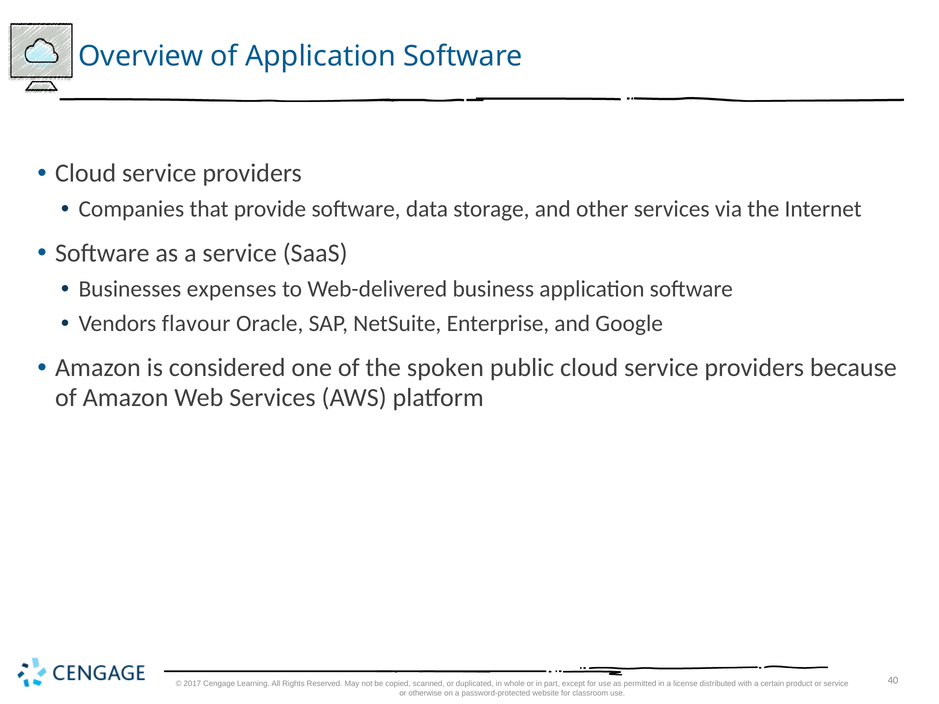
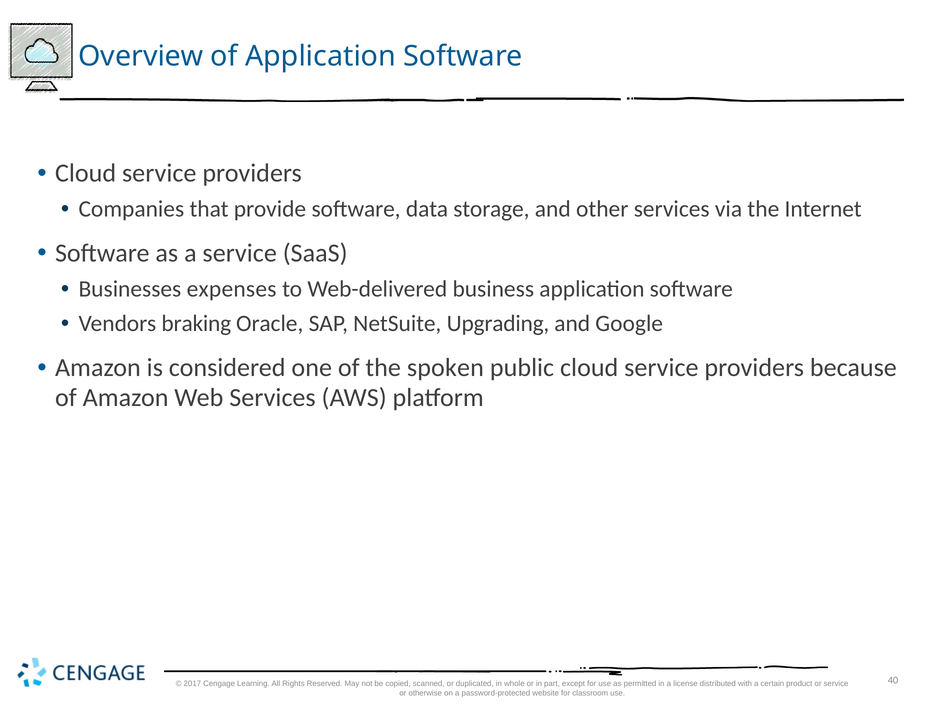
flavour: flavour -> braking (196, 324)
Enterprise: Enterprise -> Upgrading (498, 324)
